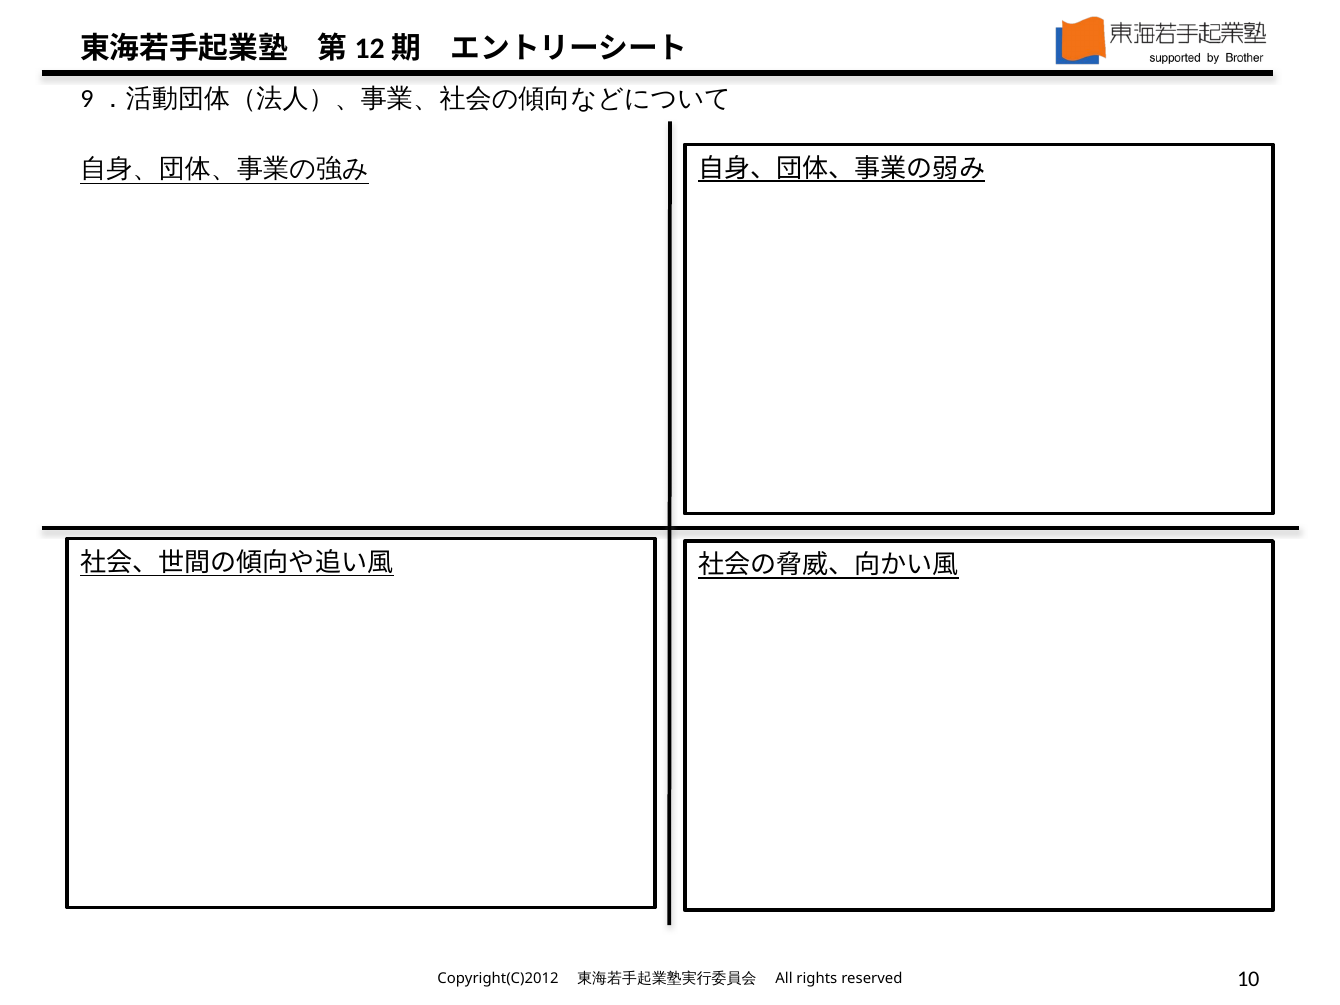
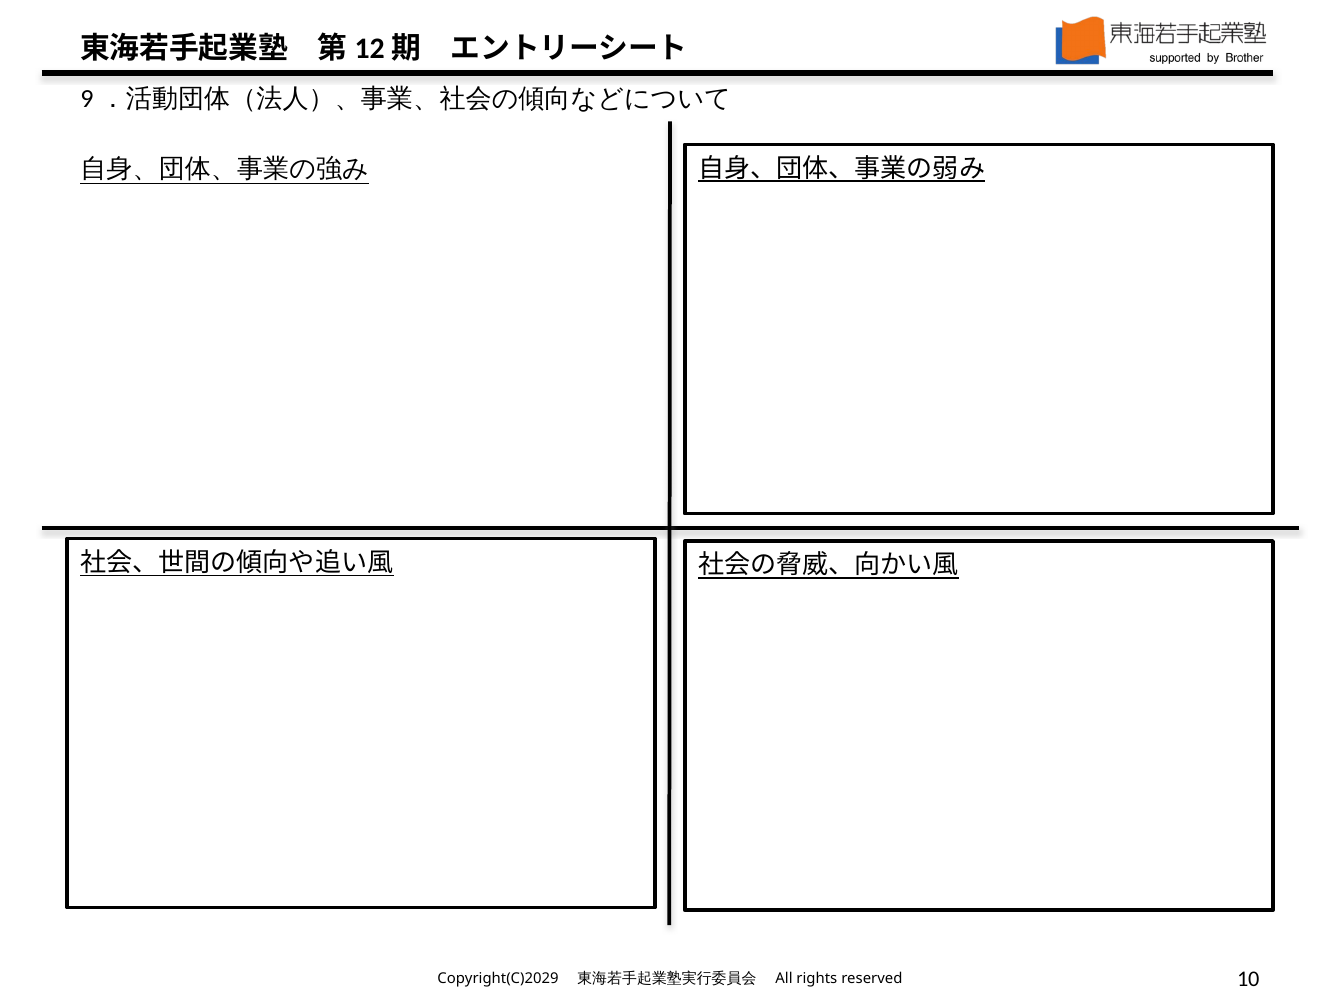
Copyright(C)2012: Copyright(C)2012 -> Copyright(C)2029 (498, 979)
